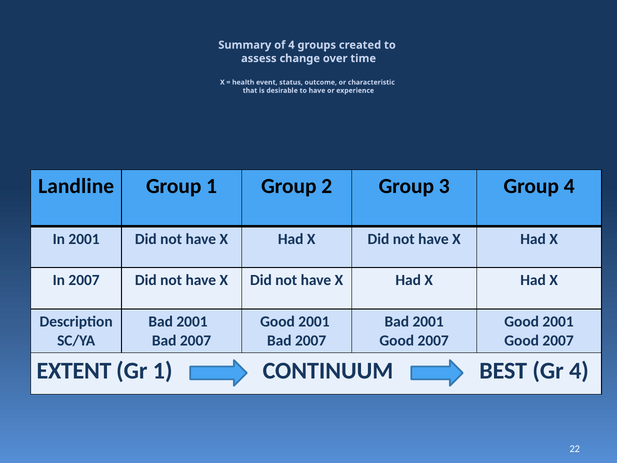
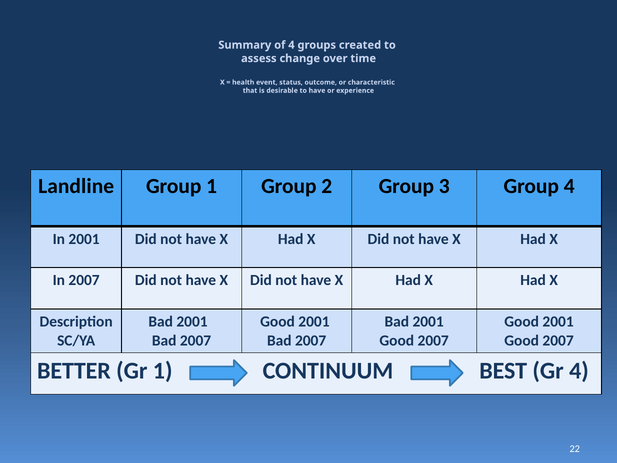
EXTENT: EXTENT -> BETTER (74, 371)
